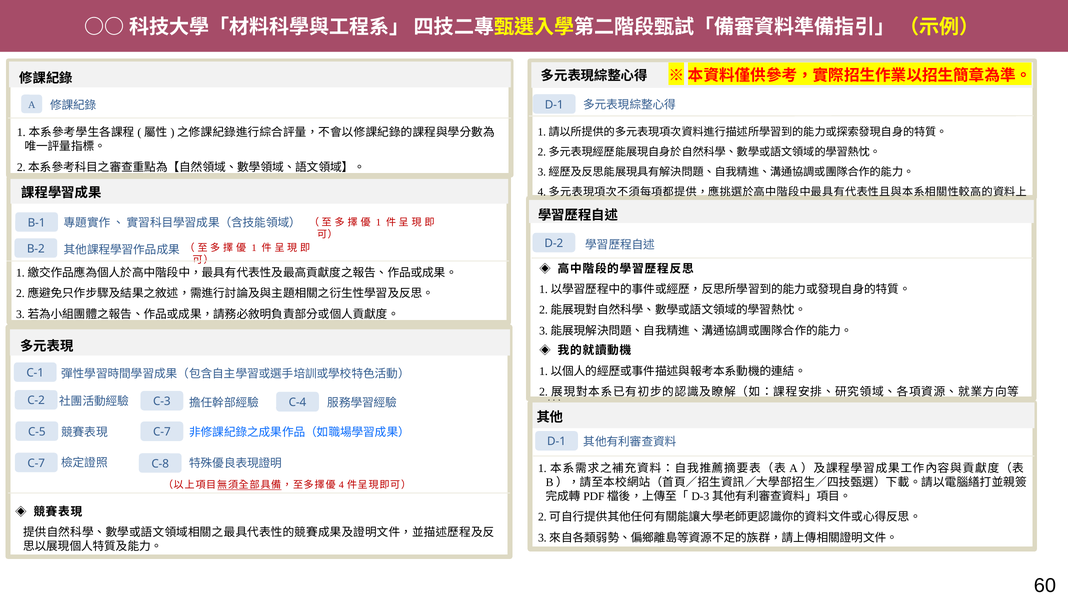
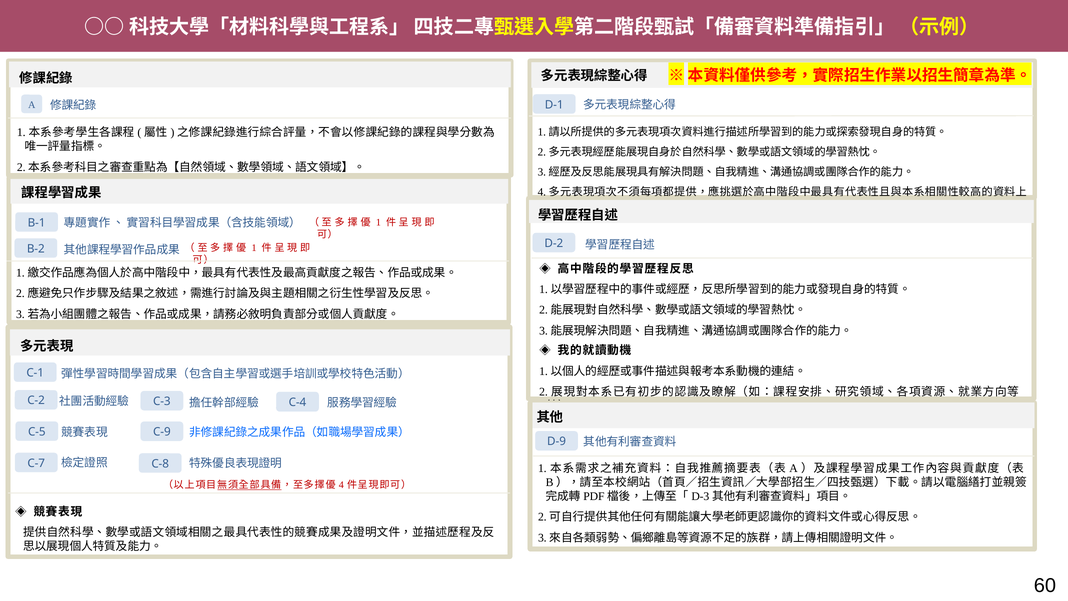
C-7: C-7 -> C-9 (162, 432)
D-1: D-1 -> D-9 (557, 441)
